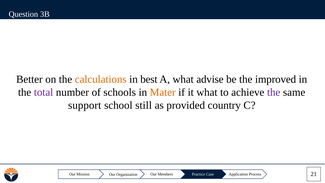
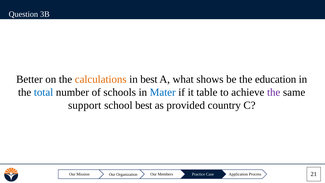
advise: advise -> shows (210, 79)
improved: improved -> education (276, 79)
total colour: purple -> blue (44, 92)
Mater colour: orange -> blue (163, 92)
it what: what -> table (207, 92)
school still: still -> best (144, 105)
